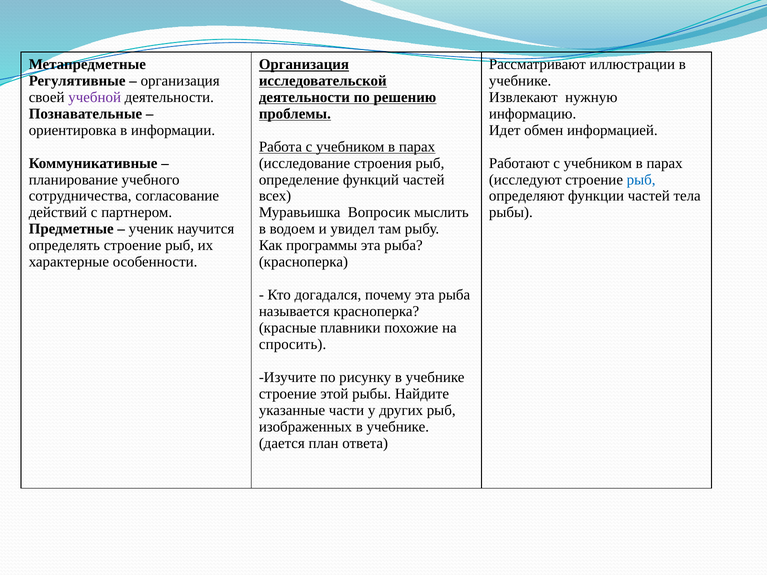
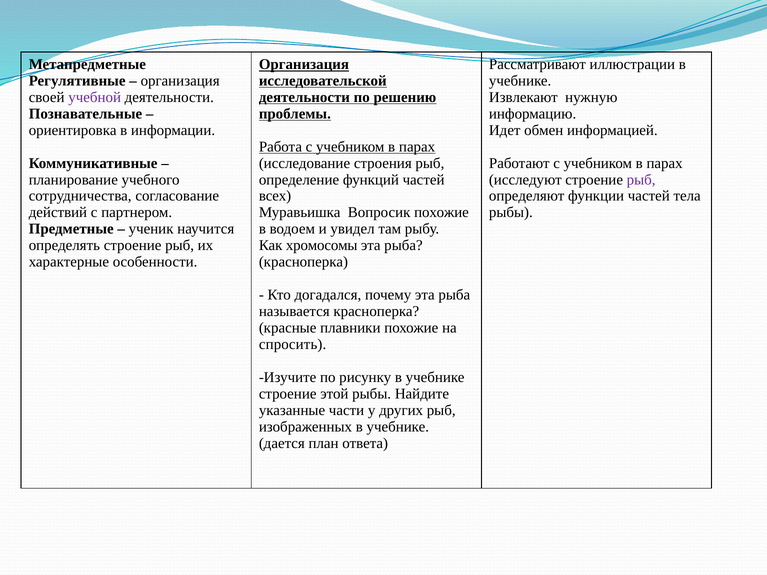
рыб colour: blue -> purple (641, 180)
Вопросик мыслить: мыслить -> похожие (441, 213)
программы: программы -> хромосомы (322, 246)
